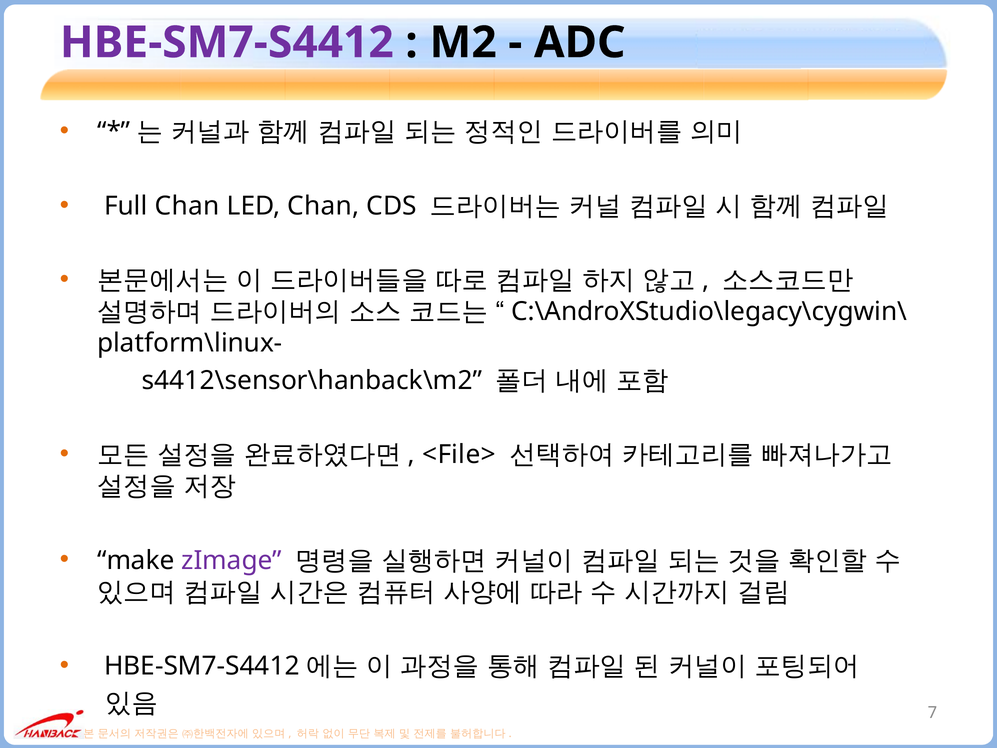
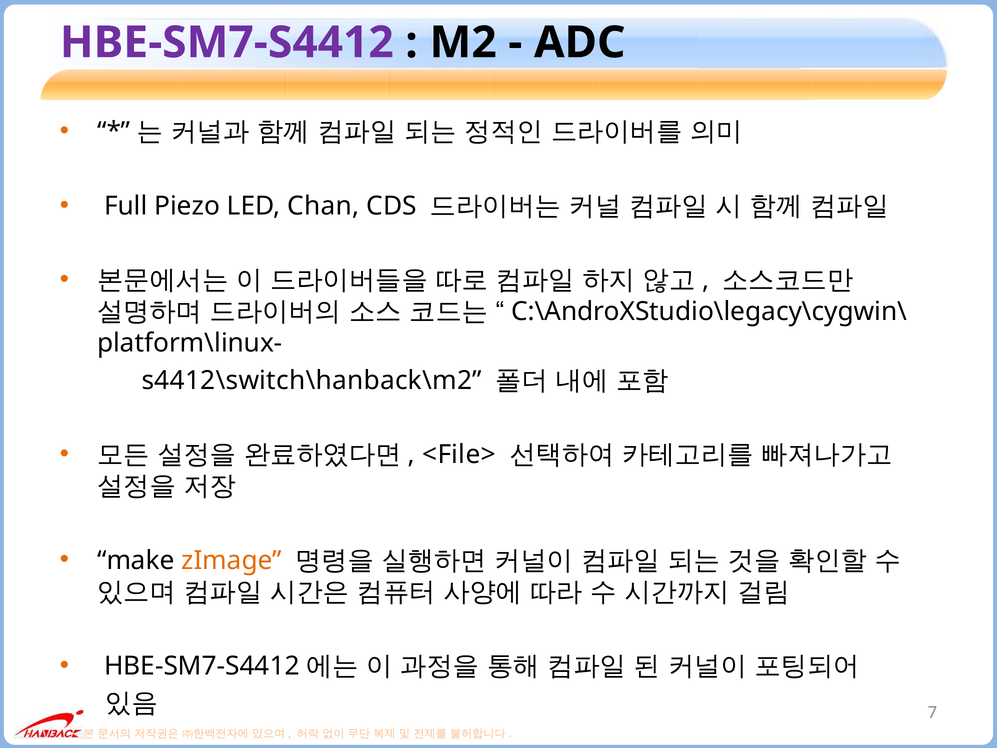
Full Chan: Chan -> Piezo (187, 206)
s4412\sensor\hanback\m2: s4412\sensor\hanback\m2 -> s4412\switch\hanback\m2 (312, 380)
zImage colour: purple -> orange (232, 560)
